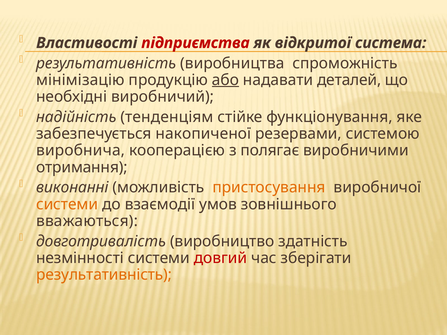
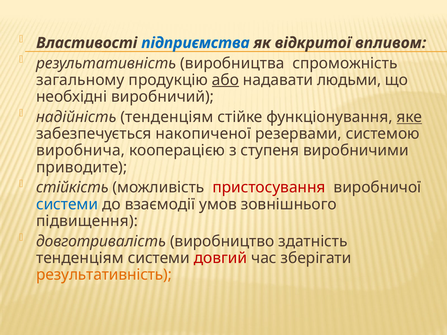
підприємства colour: red -> blue (195, 43)
система: система -> впливом (391, 43)
мінімізацію: мінімізацію -> загальному (80, 80)
деталей: деталей -> людьми (349, 80)
яке underline: none -> present (409, 117)
полягає: полягає -> ступеня (270, 151)
отримання: отримання -> приводите (82, 167)
виконанні: виконанні -> стійкість (72, 188)
пристосування colour: orange -> red (269, 188)
системи colour: orange -> blue (67, 204)
вважаються: вважаються -> підвищення (87, 221)
незмінності: незмінності -> тенденціям (80, 258)
